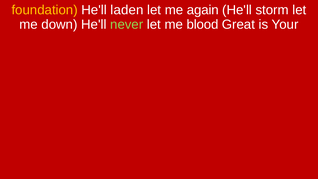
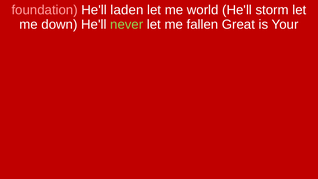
foundation colour: yellow -> pink (45, 10)
again: again -> world (203, 10)
blood: blood -> fallen (202, 24)
